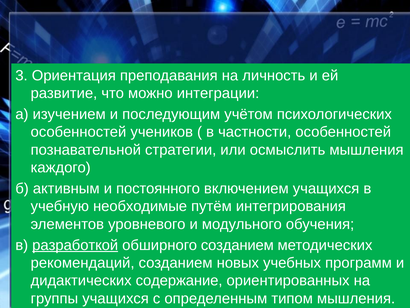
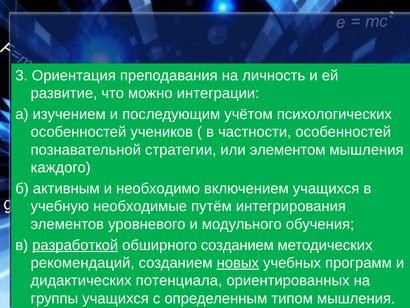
осмыслить: осмыслить -> элементом (288, 150)
постоянного: постоянного -> необходимо (158, 188)
новых underline: none -> present (238, 262)
содержание: содержание -> потенциала (179, 280)
